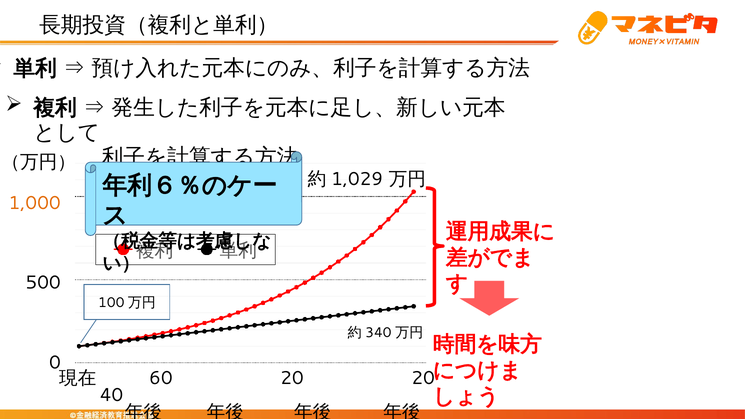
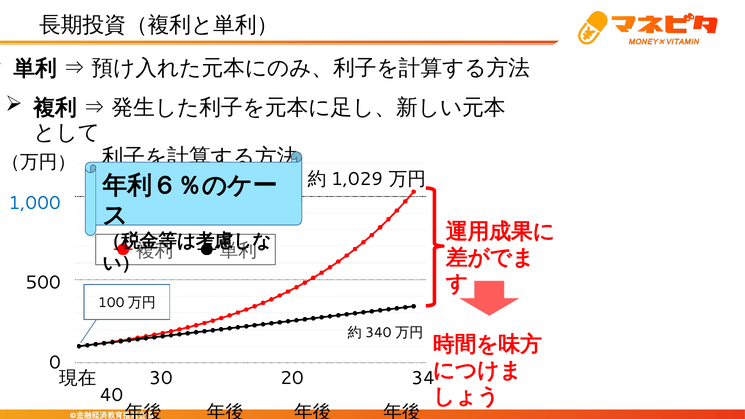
1,000 colour: orange -> blue (35, 203)
60: 60 -> 30 (161, 378)
20 20: 20 -> 34 (423, 378)
